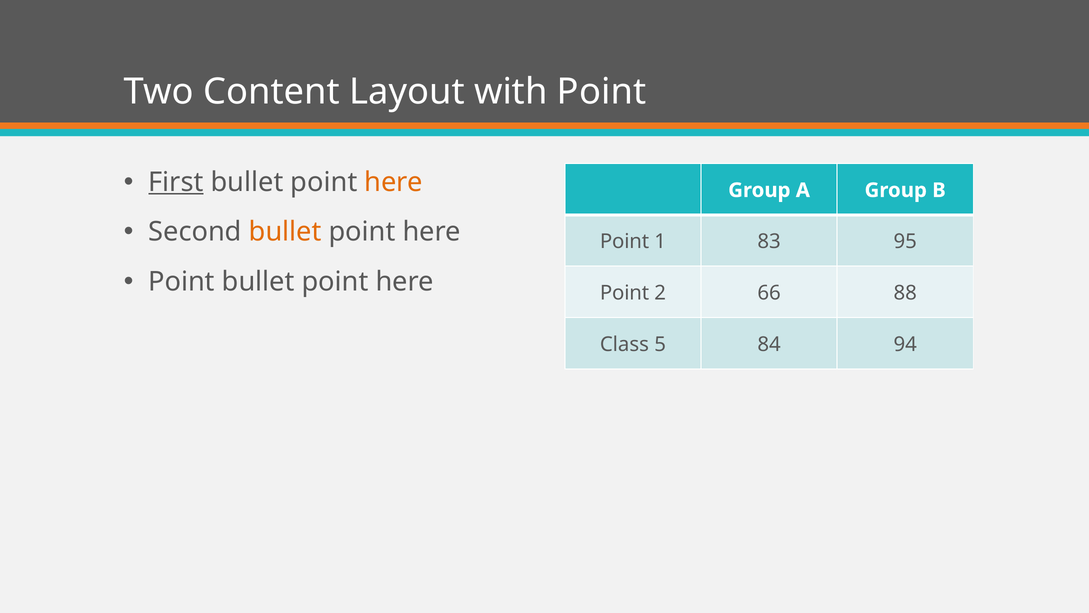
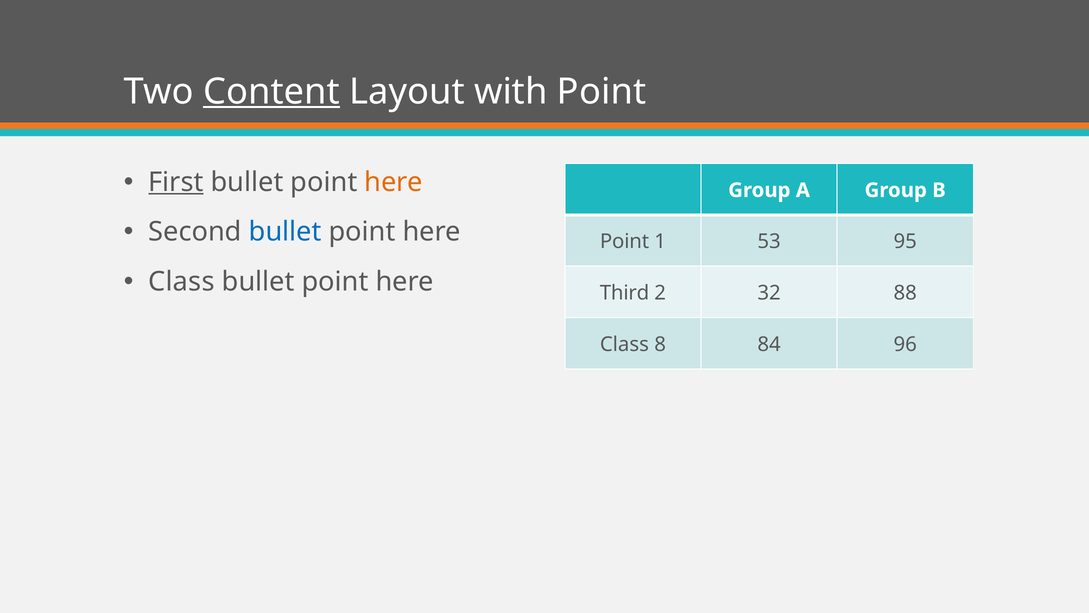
Content underline: none -> present (271, 91)
bullet colour: orange -> blue (285, 232)
83: 83 -> 53 (769, 241)
Point: Point -> Class (181, 282)
Point: Point -> Third (625, 293)
66: 66 -> 32 (769, 293)
5: 5 -> 8 (660, 344)
94: 94 -> 96 (905, 344)
